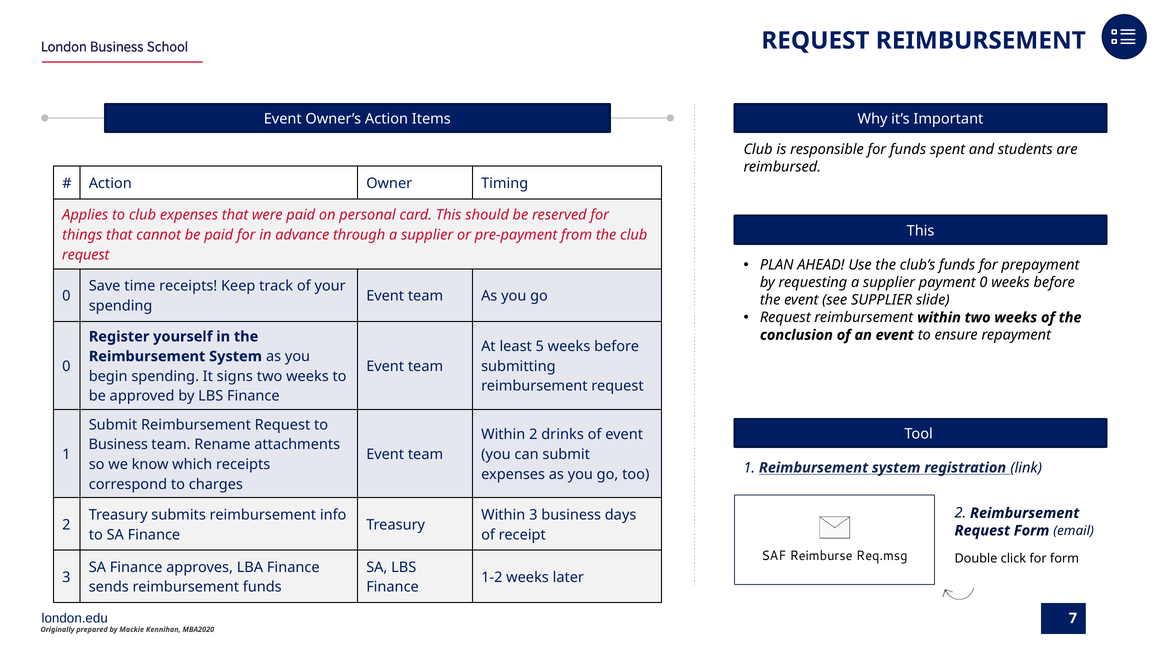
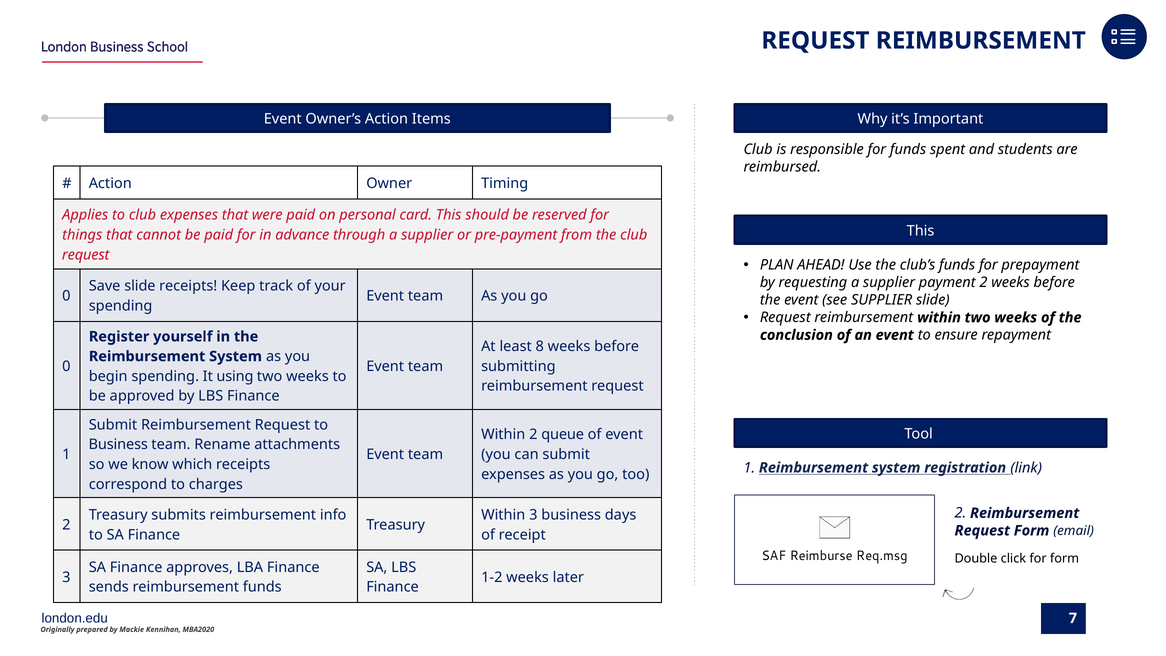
payment 0: 0 -> 2 (983, 283)
Save time: time -> slide (140, 286)
5: 5 -> 8 (540, 346)
signs: signs -> using (235, 376)
drinks: drinks -> queue (563, 435)
